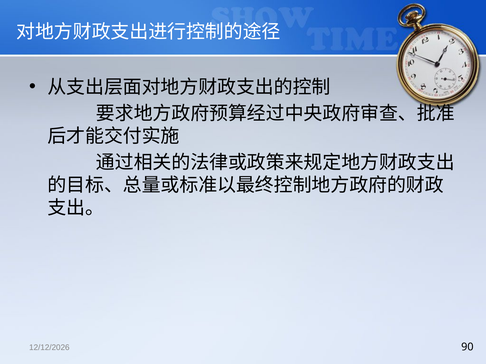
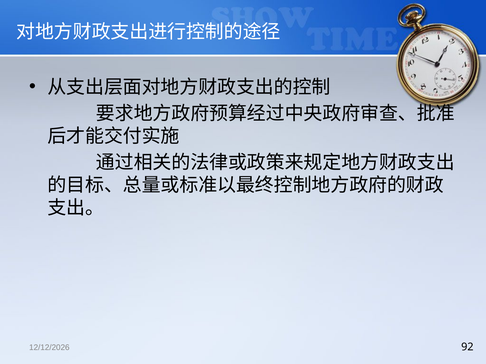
90: 90 -> 92 (467, 347)
